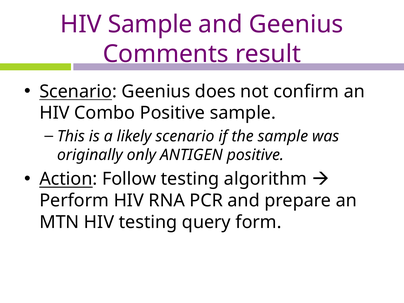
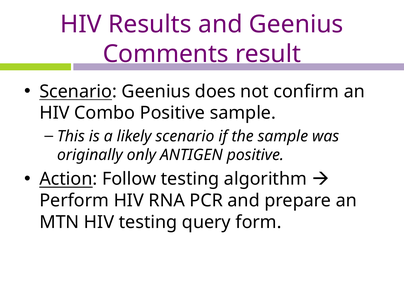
HIV Sample: Sample -> Results (150, 24)
